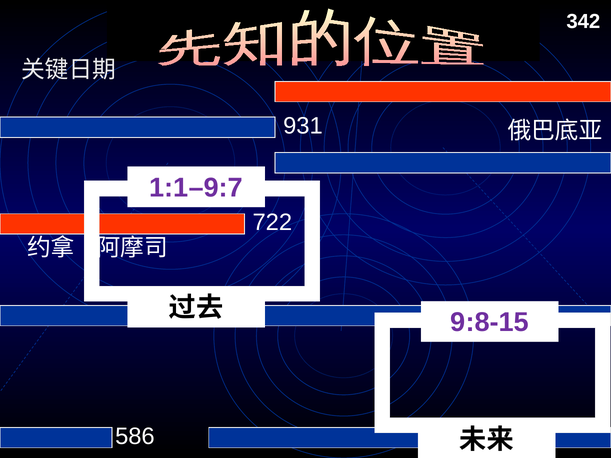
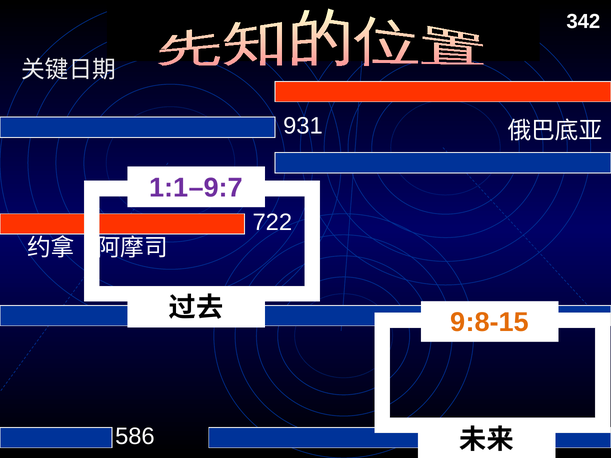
9:8-15 colour: purple -> orange (490, 322)
